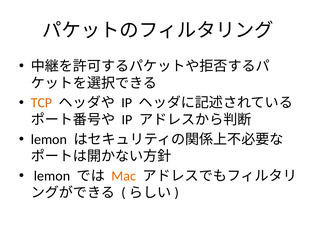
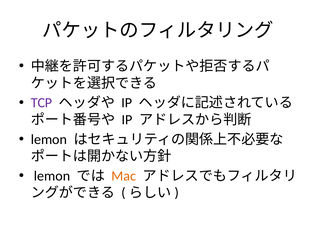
TCP colour: orange -> purple (42, 103)
